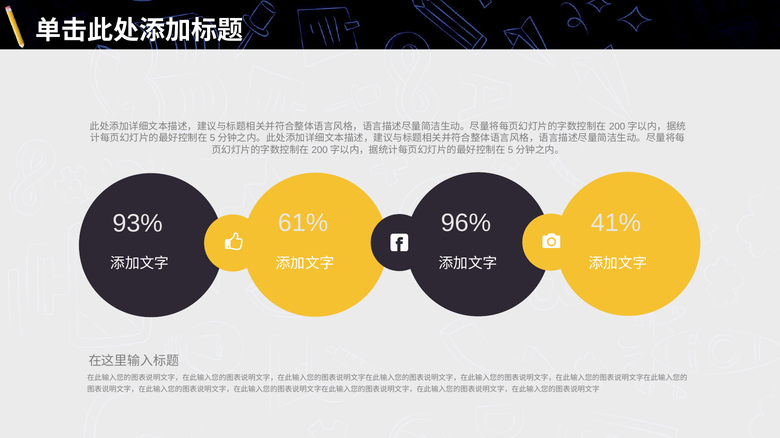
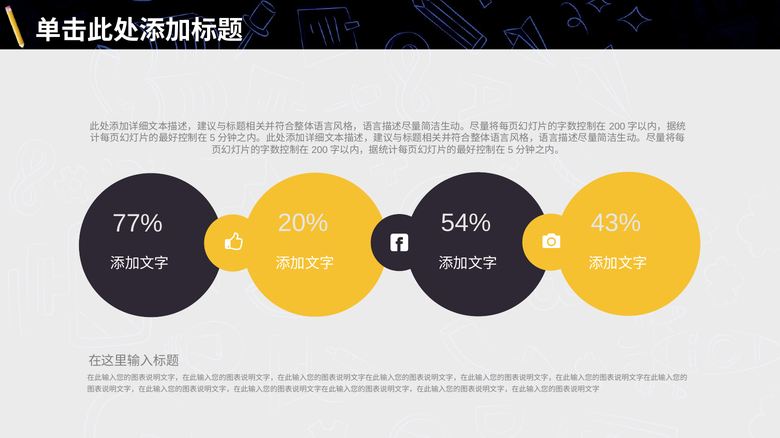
61%: 61% -> 20% (303, 223)
96%: 96% -> 54% (466, 223)
41%: 41% -> 43% (616, 223)
93%: 93% -> 77% (138, 224)
